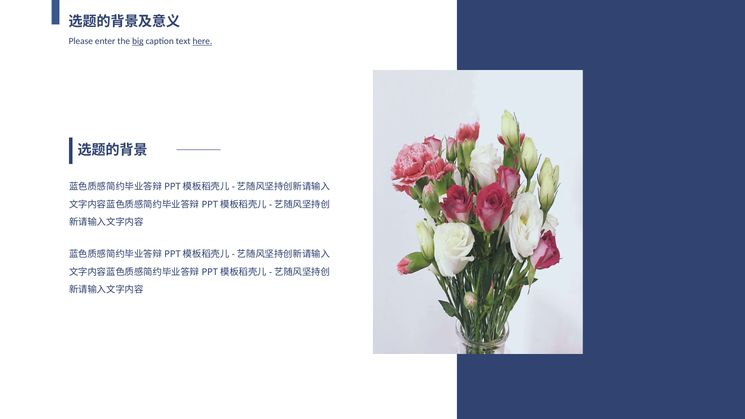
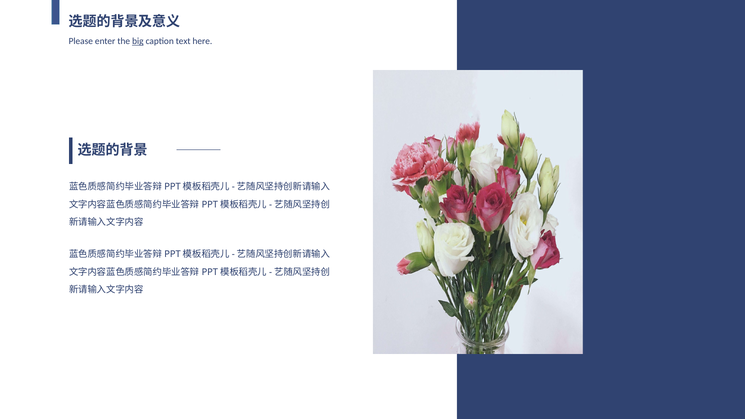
here underline: present -> none (202, 41)
